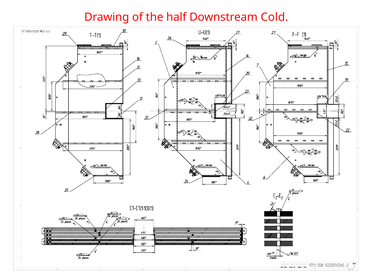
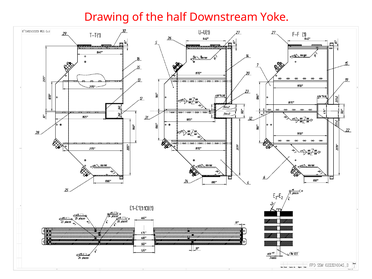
Cold: Cold -> Yoke (275, 17)
